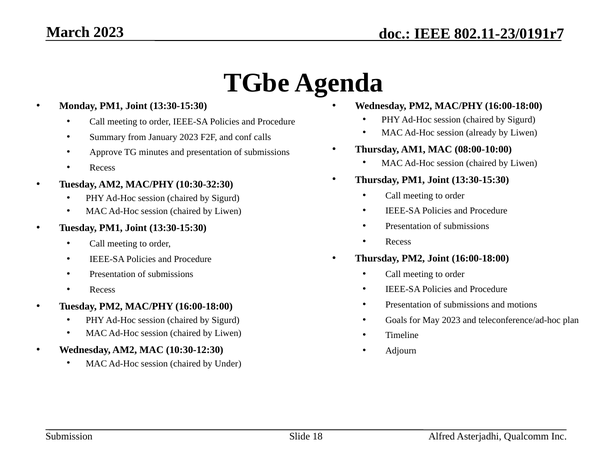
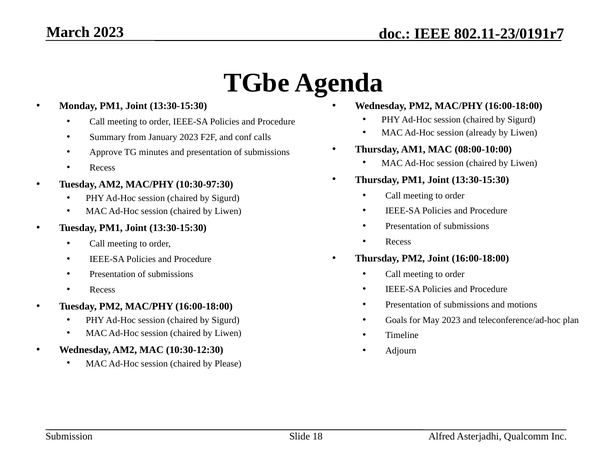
10:30-32:30: 10:30-32:30 -> 10:30-97:30 (205, 185)
Under: Under -> Please (228, 364)
